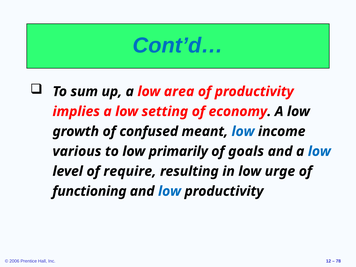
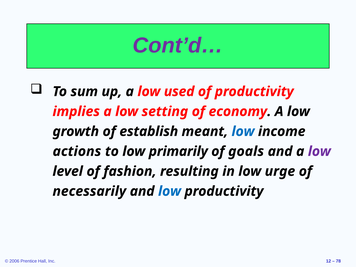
Cont’d… colour: blue -> purple (178, 45)
area: area -> used (179, 92)
confused: confused -> establish (149, 131)
various: various -> actions (77, 151)
low colour: blue -> purple (319, 151)
require: require -> fashion (130, 171)
functioning: functioning -> necessarily (89, 191)
